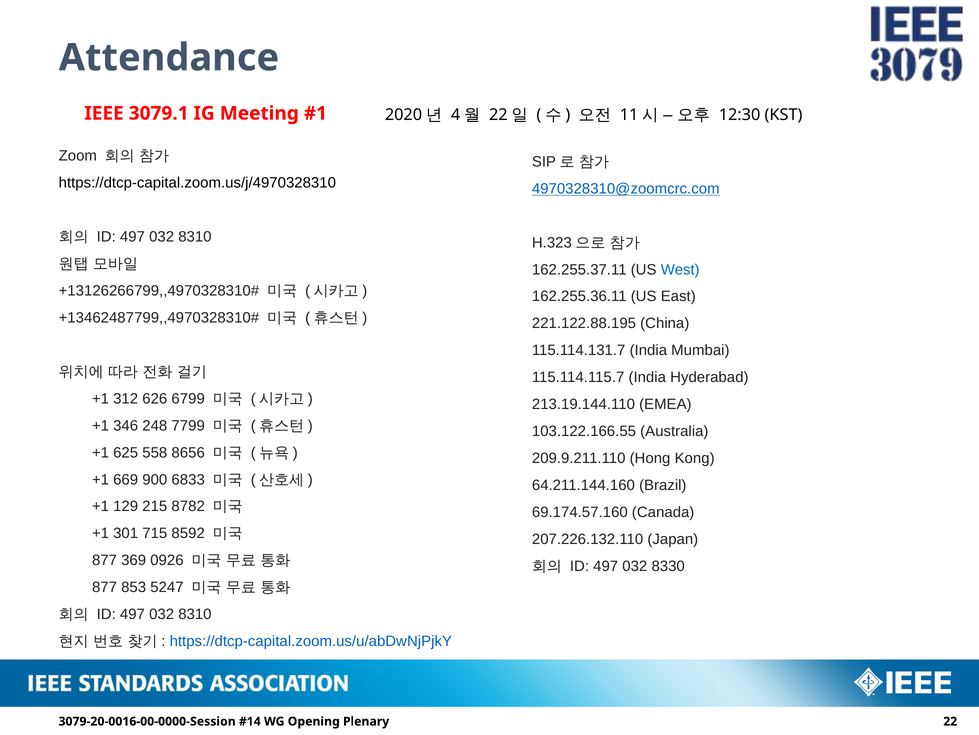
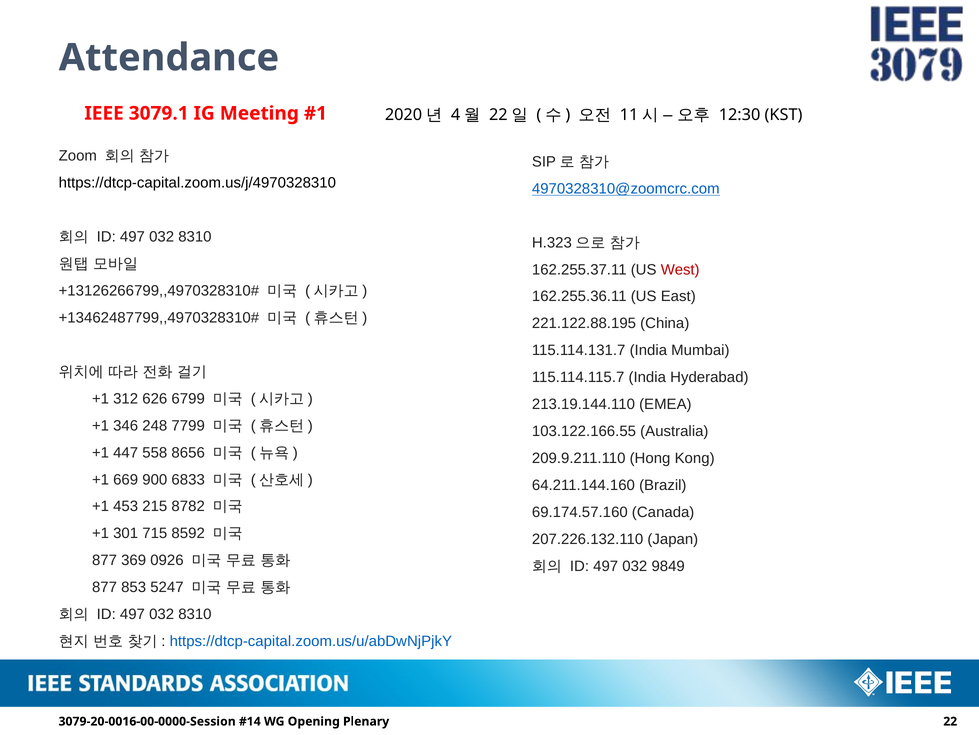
West colour: blue -> red (680, 269)
625: 625 -> 447 (126, 452)
129: 129 -> 453 (126, 506)
8330: 8330 -> 9849 (668, 566)
